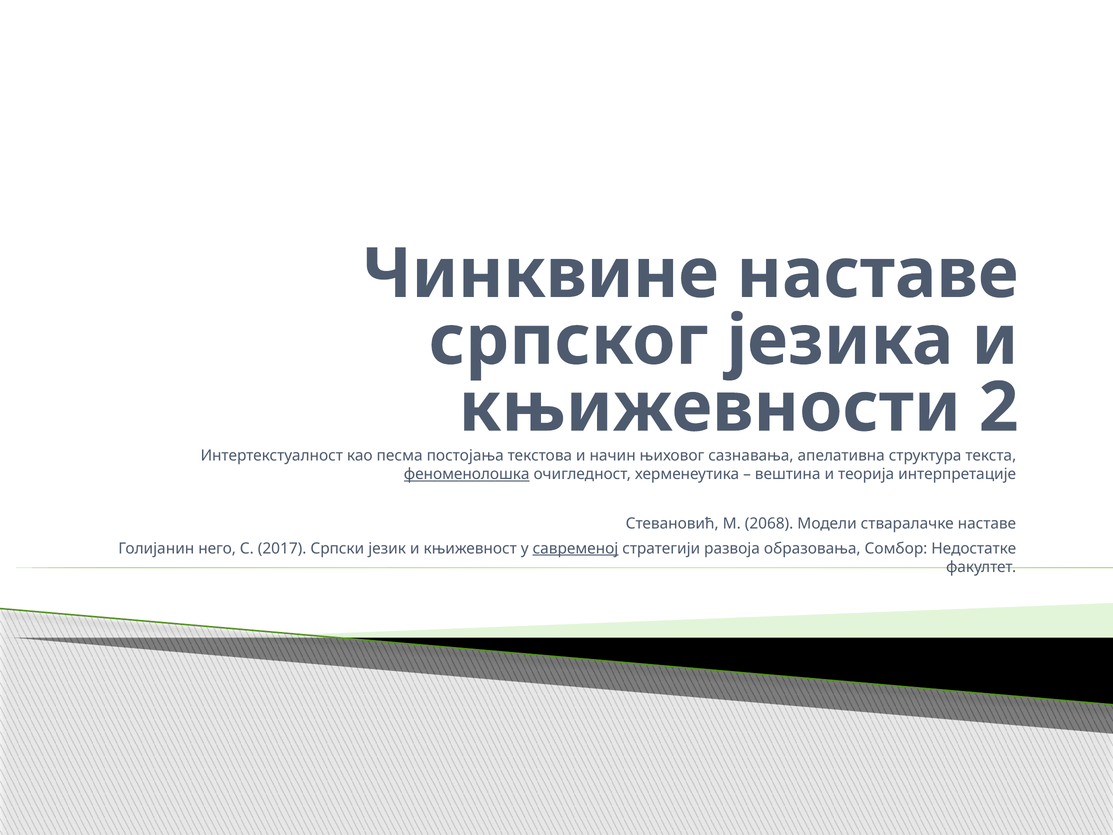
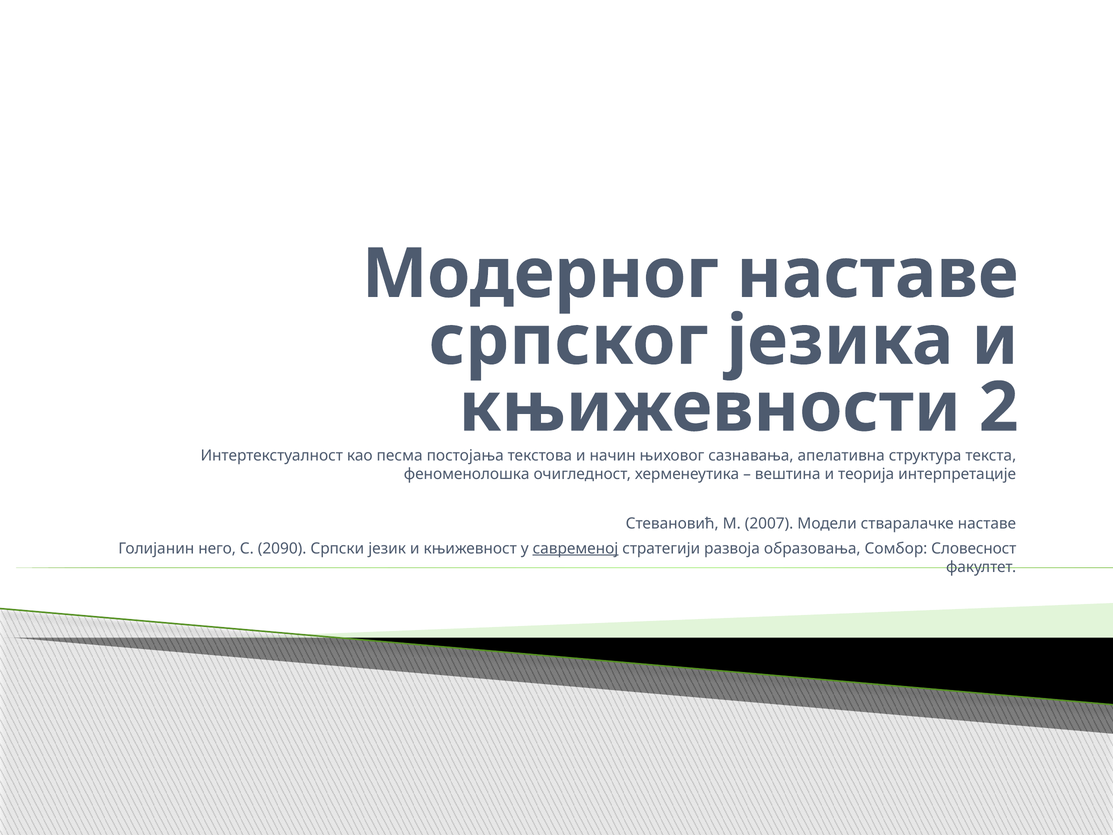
Чинквине: Чинквине -> Модерног (540, 274)
феноменолошка underline: present -> none (467, 474)
2068: 2068 -> 2007 (769, 524)
2017: 2017 -> 2090 (282, 548)
Недостатке: Недостатке -> Словесност (974, 548)
